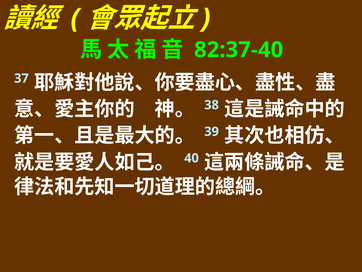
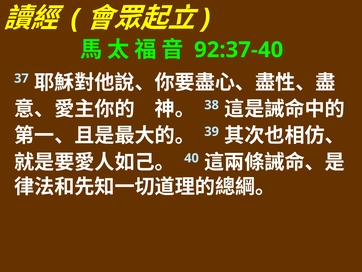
82:37-40: 82:37-40 -> 92:37-40 (239, 50)
